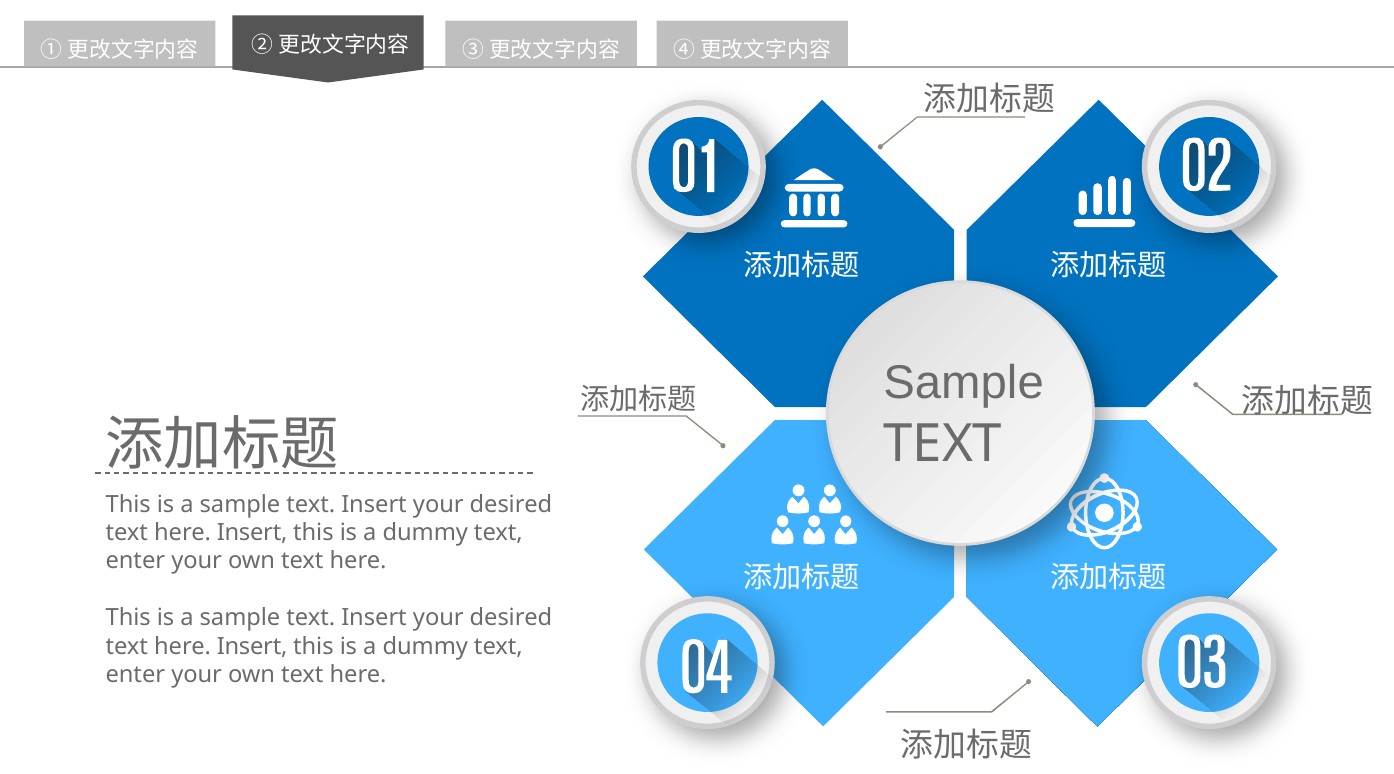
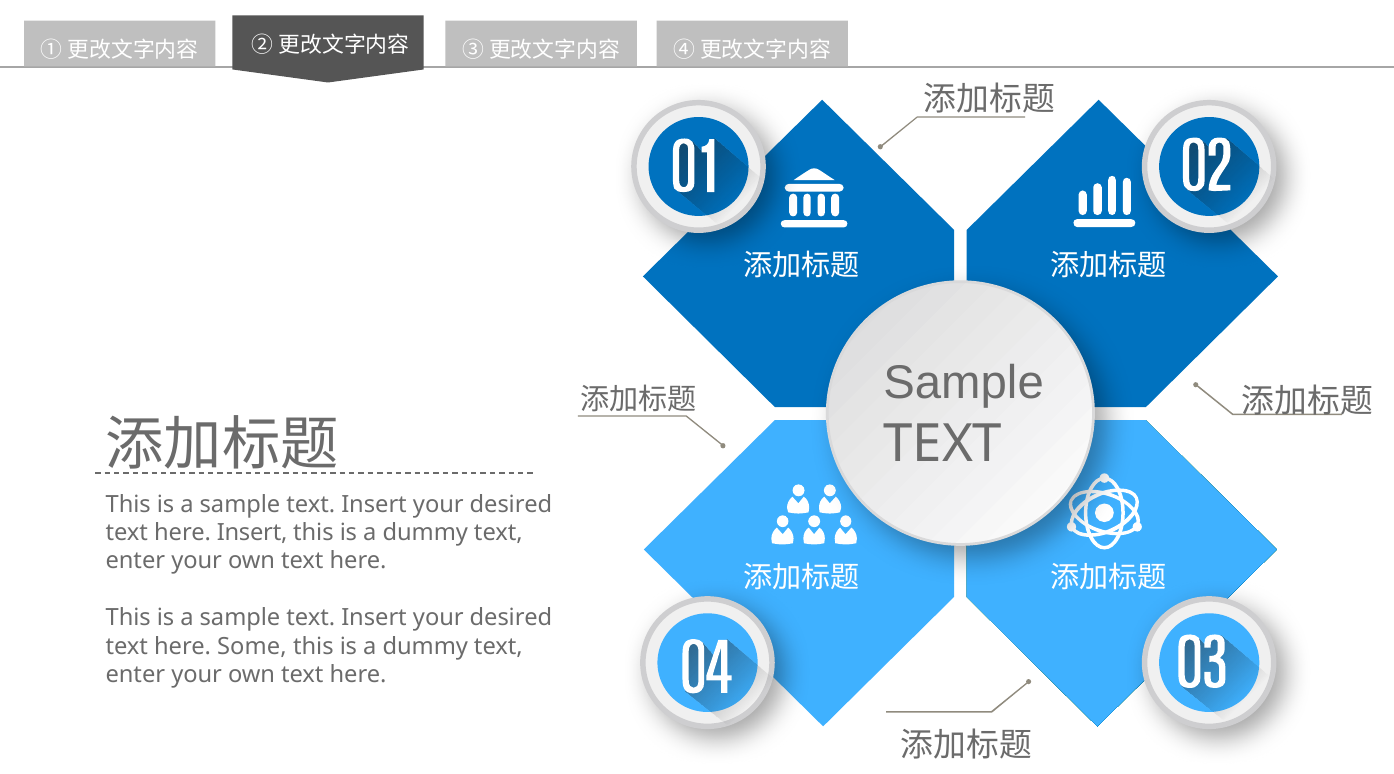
Insert: Insert -> Some (252, 647)
